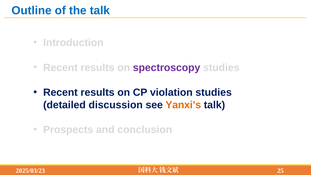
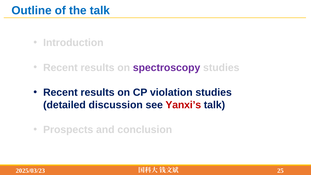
Yanxi’s colour: orange -> red (183, 105)
